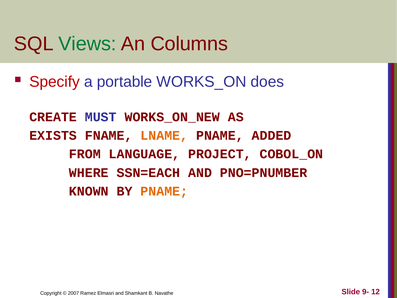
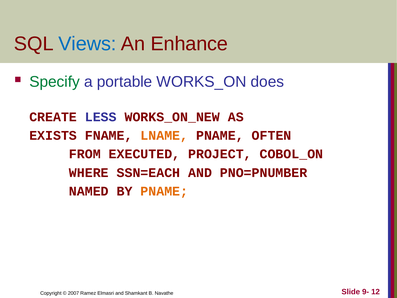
Views colour: green -> blue (87, 44)
Columns: Columns -> Enhance (189, 44)
Specify colour: red -> green (55, 82)
MUST: MUST -> LESS (101, 117)
ADDED: ADDED -> OFTEN (272, 135)
LANGUAGE: LANGUAGE -> EXECUTED (144, 154)
KNOWN: KNOWN -> NAMED (89, 191)
